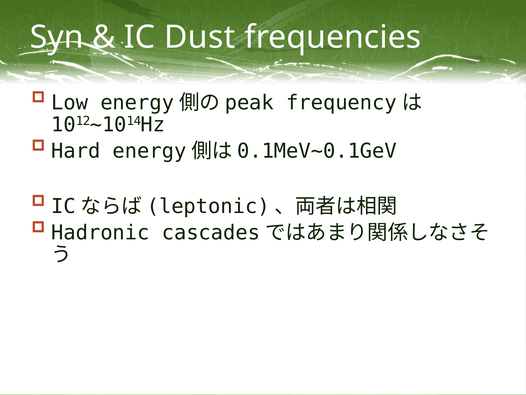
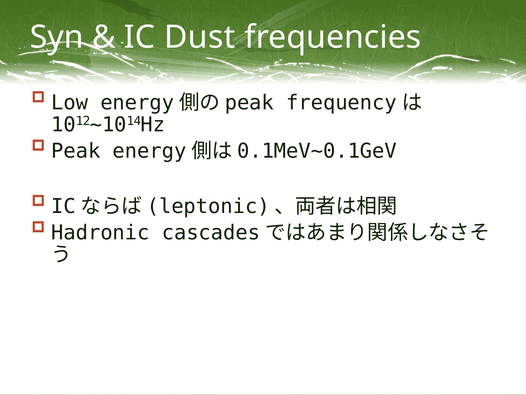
Hard: Hard -> Peak (76, 151)
